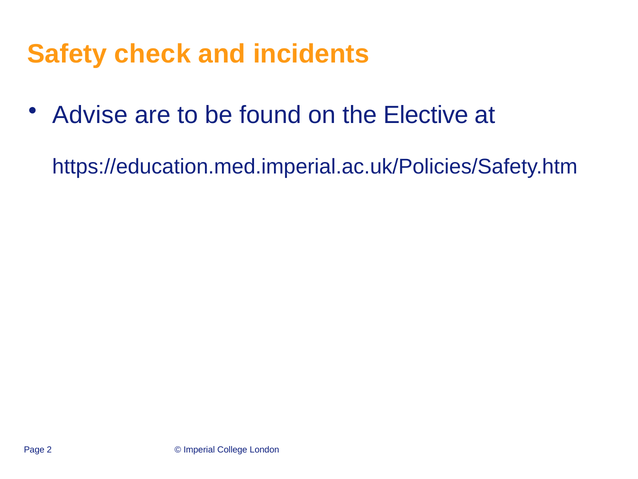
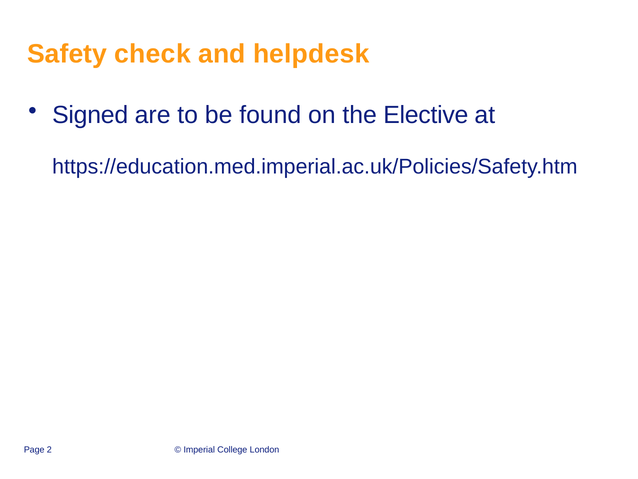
incidents: incidents -> helpdesk (311, 54)
Advise: Advise -> Signed (90, 115)
